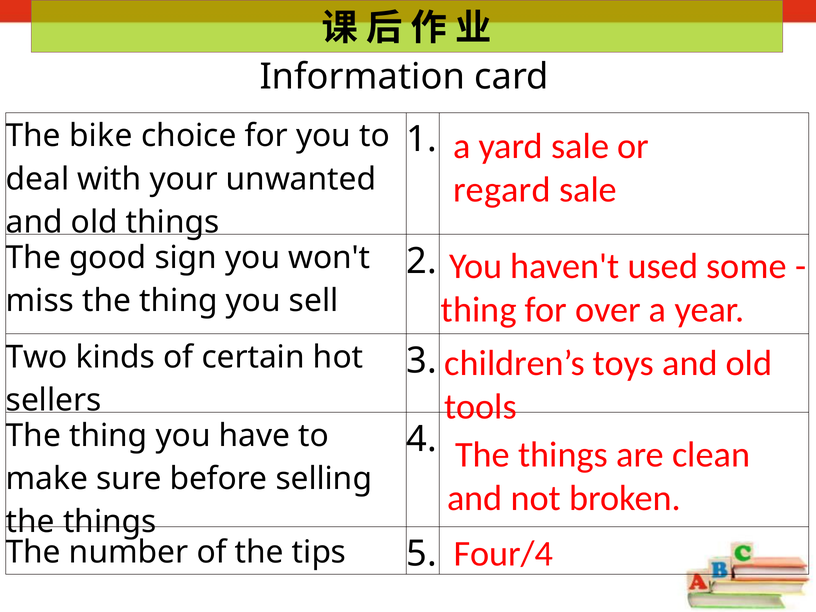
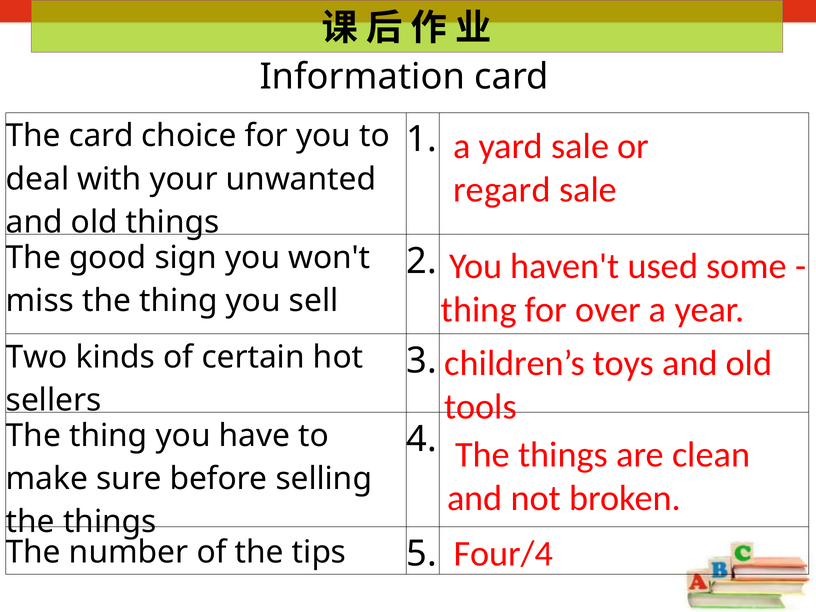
The bike: bike -> card (101, 136)
